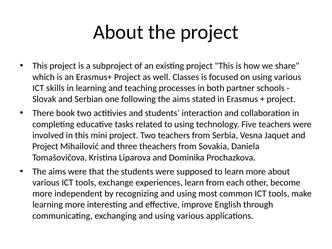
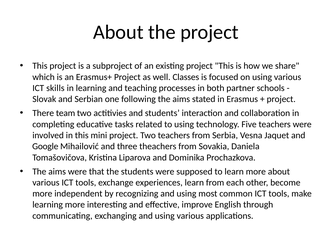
book: book -> team (66, 113)
Project: Project -> Google (45, 146)
